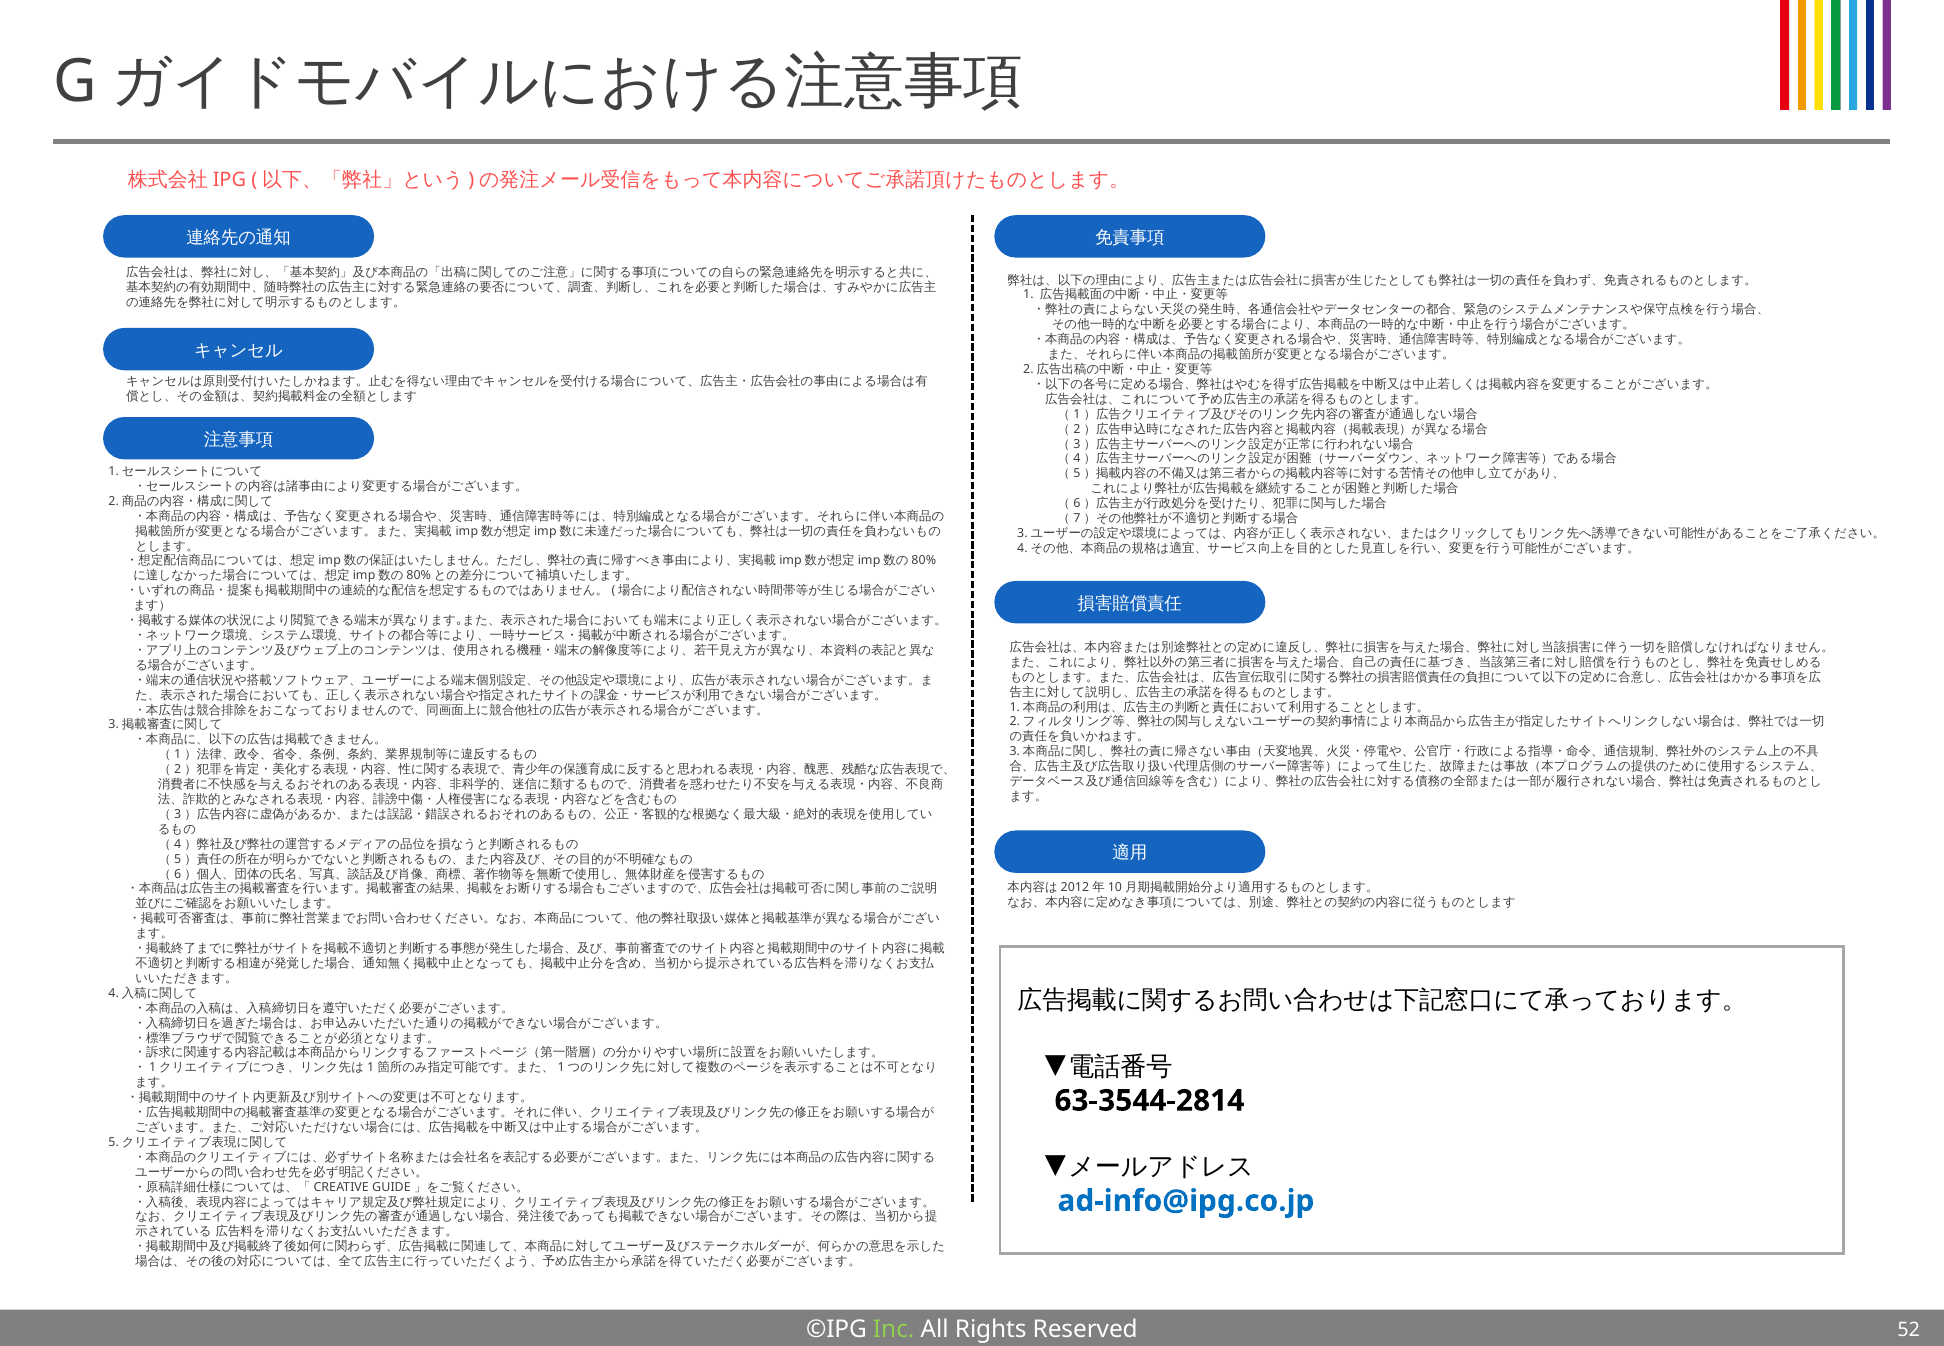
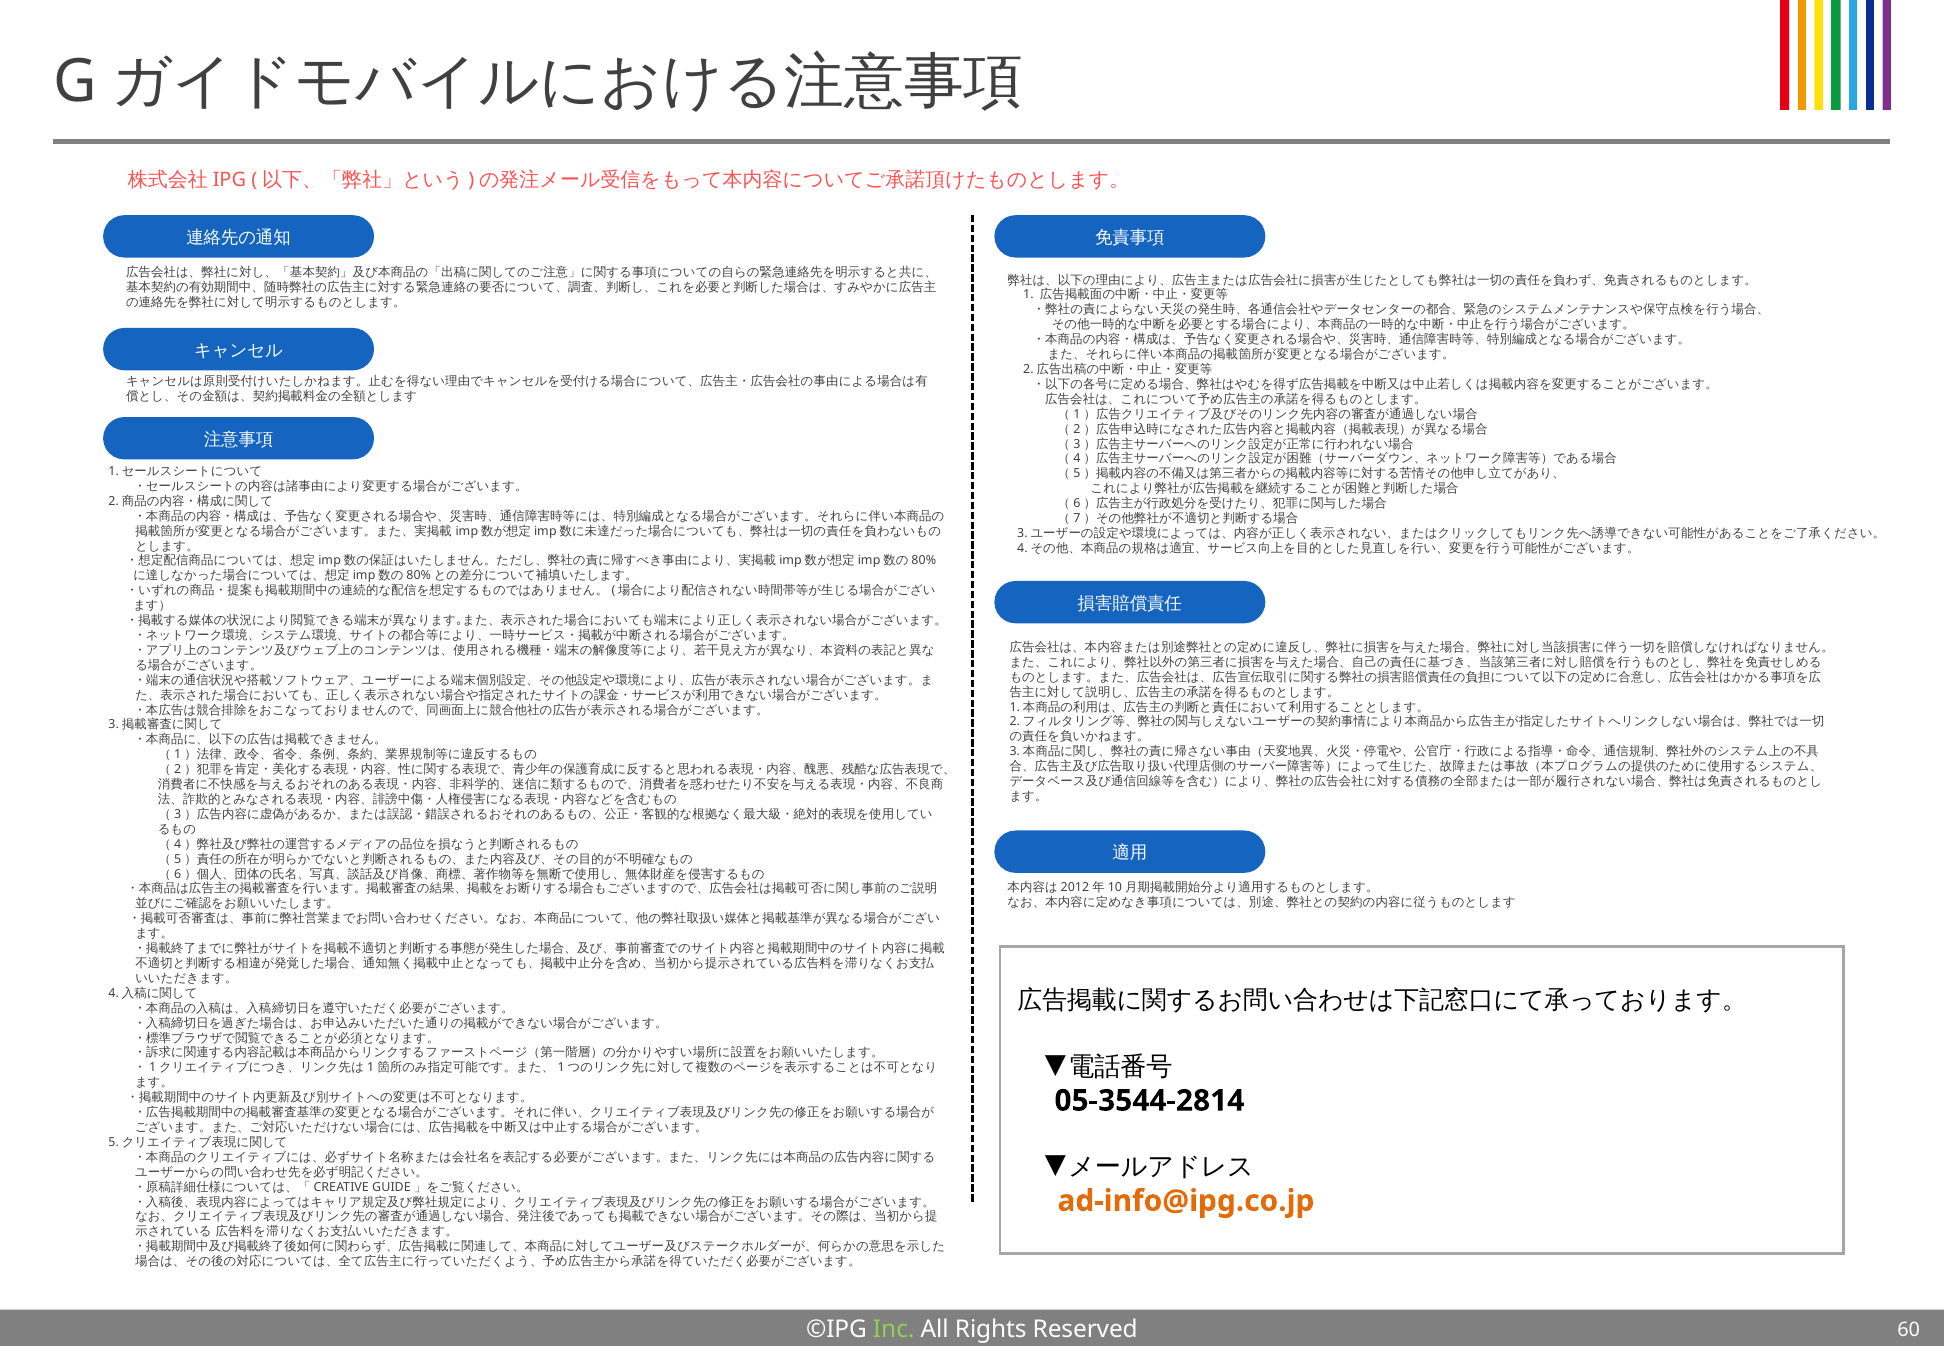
63-3544-2814: 63-3544-2814 -> 05-3544-2814 (1149, 1101)
ad-info@ipg.co.jp colour: blue -> orange (1186, 1201)
52: 52 -> 60 (1909, 1329)
